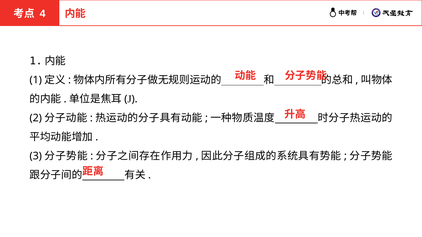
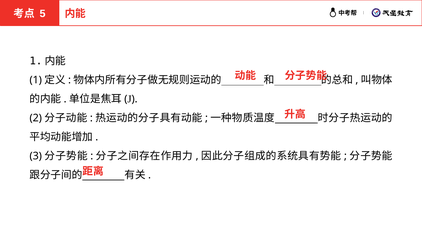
4: 4 -> 5 (43, 14)
